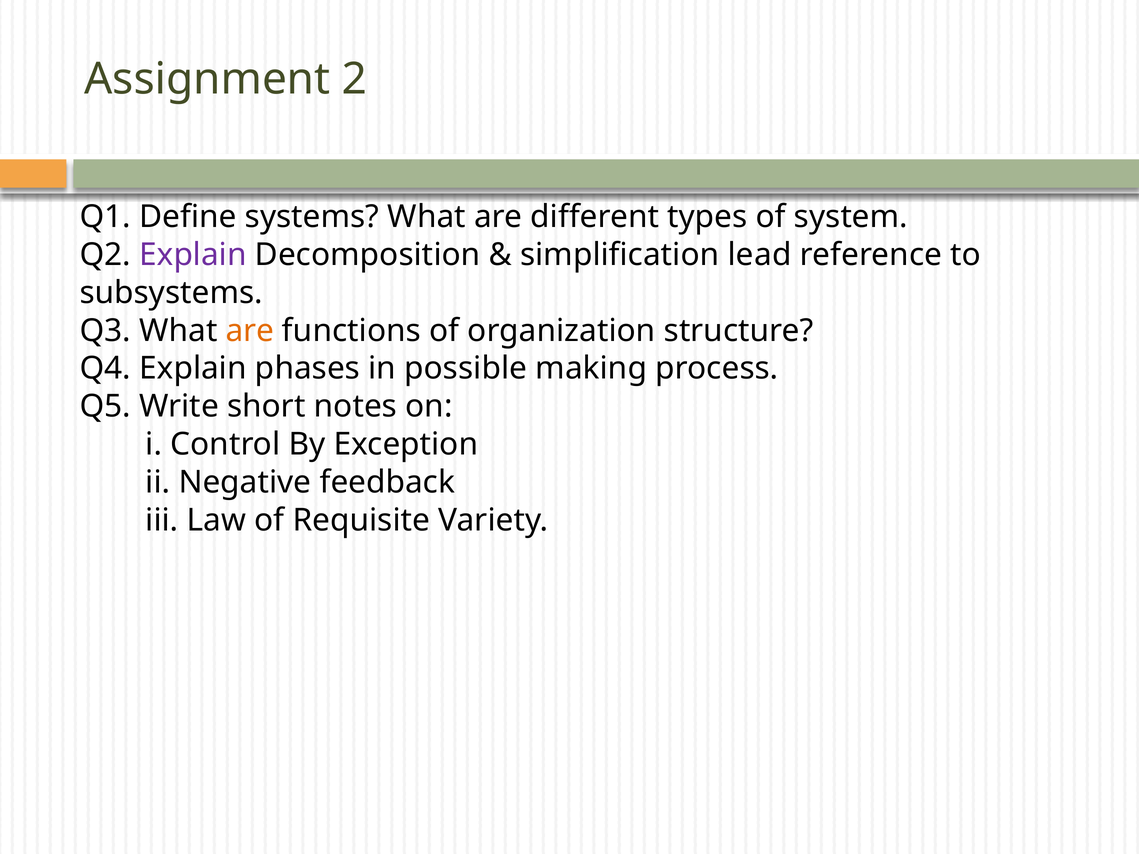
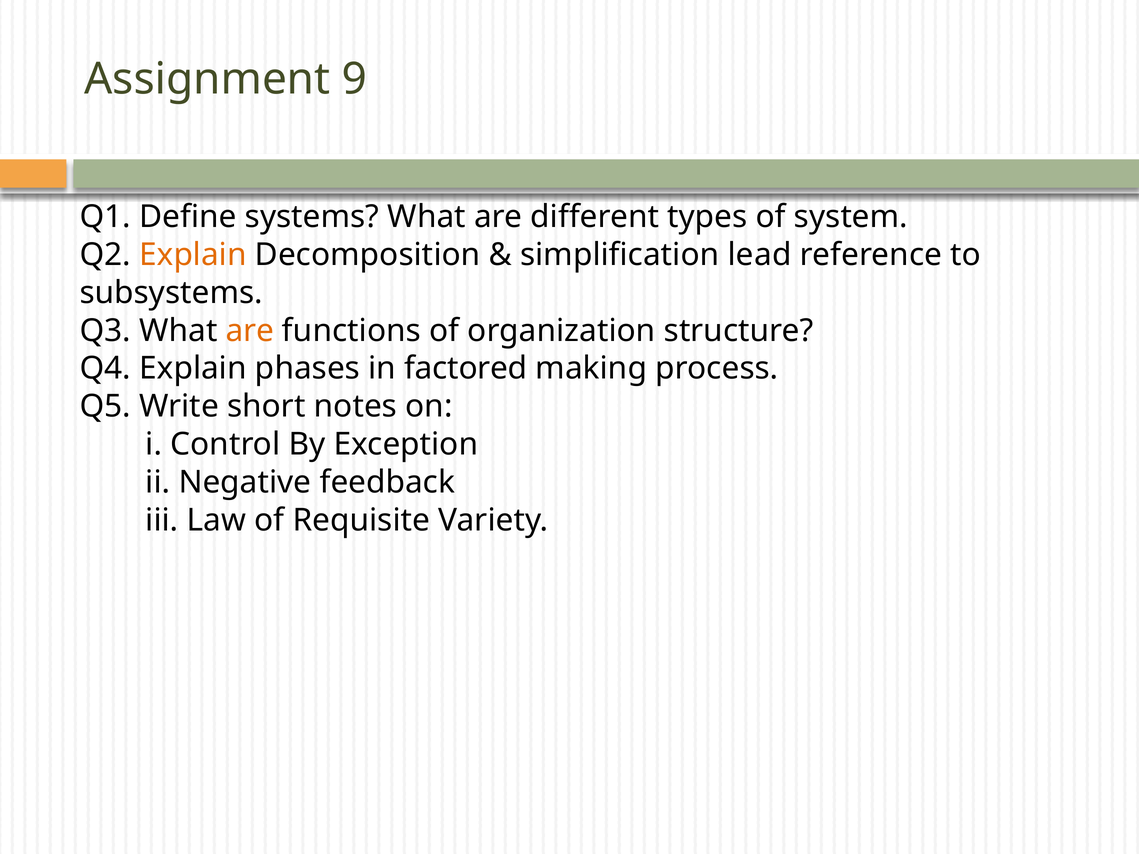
2: 2 -> 9 (354, 79)
Explain colour: purple -> orange (193, 255)
possible: possible -> factored (466, 369)
